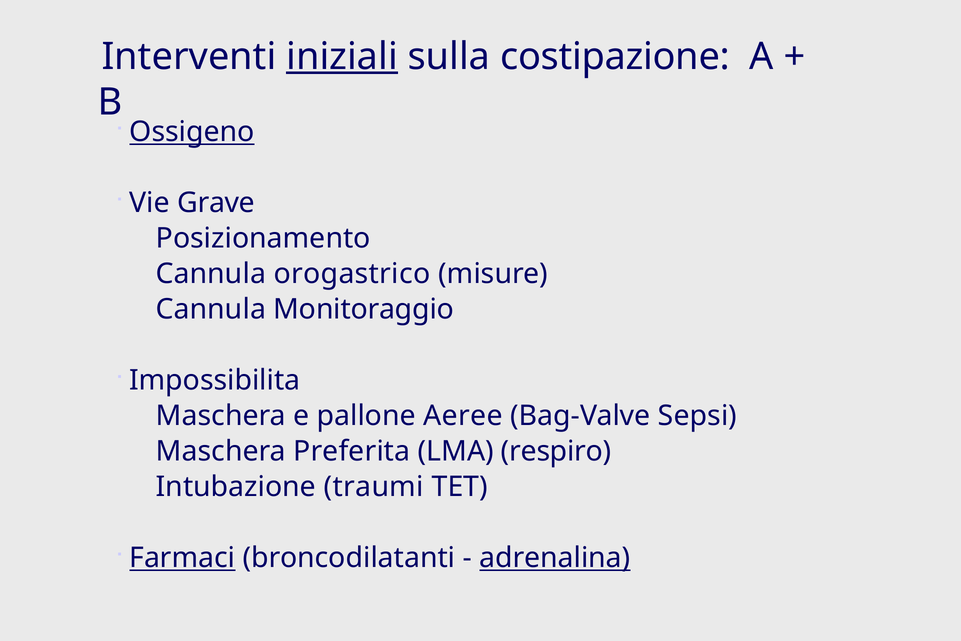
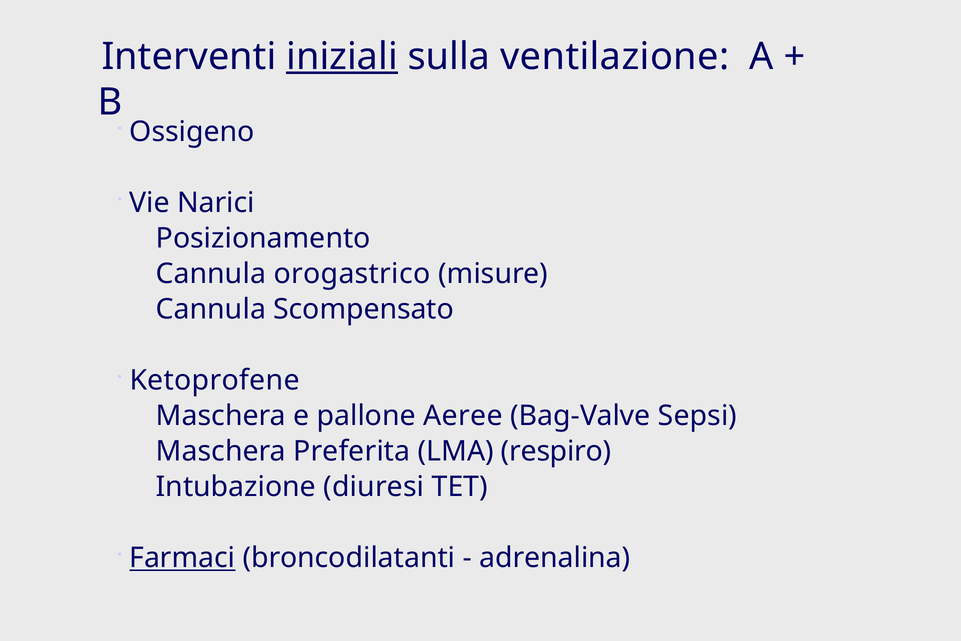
costipazione: costipazione -> ventilazione (615, 57)
Ossigeno underline: present -> none (192, 132)
Grave: Grave -> Narici (216, 203)
Monitoraggio: Monitoraggio -> Scompensato (364, 309)
Impossibilita: Impossibilita -> Ketoprofene (215, 380)
traumi: traumi -> diuresi (374, 487)
adrenalina underline: present -> none (555, 558)
